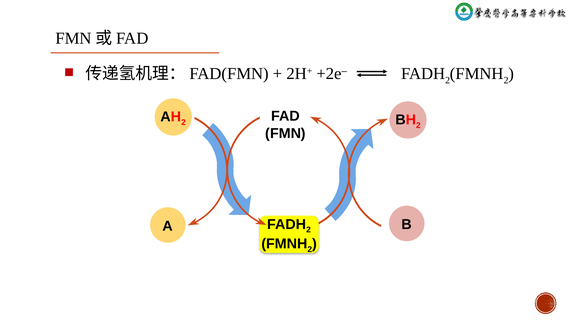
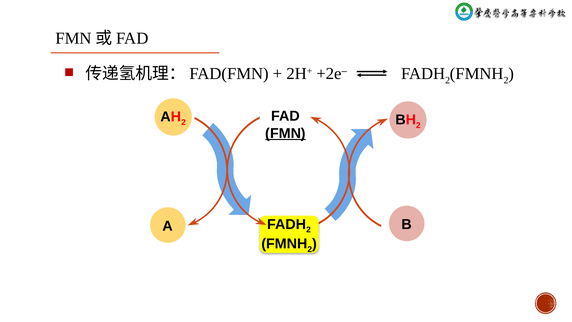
FMN underline: none -> present (286, 133)
